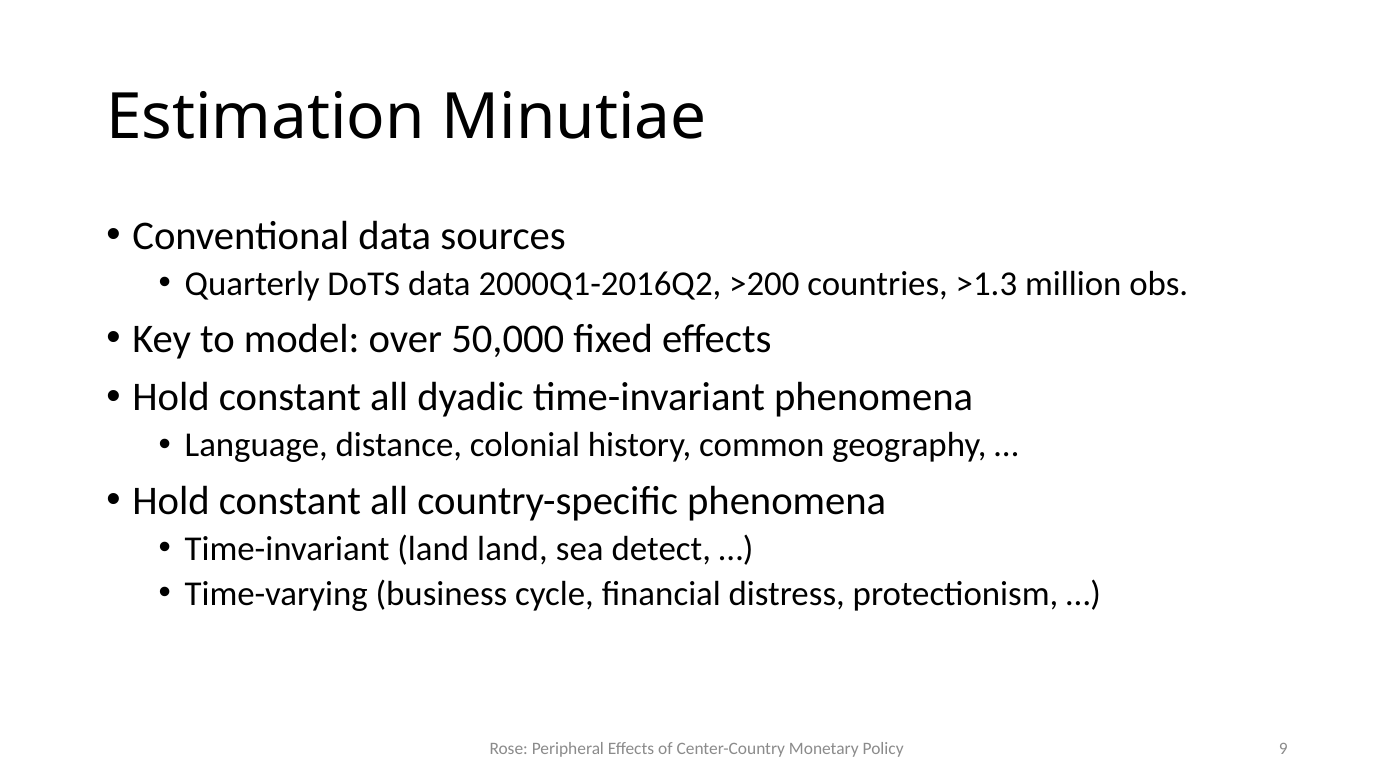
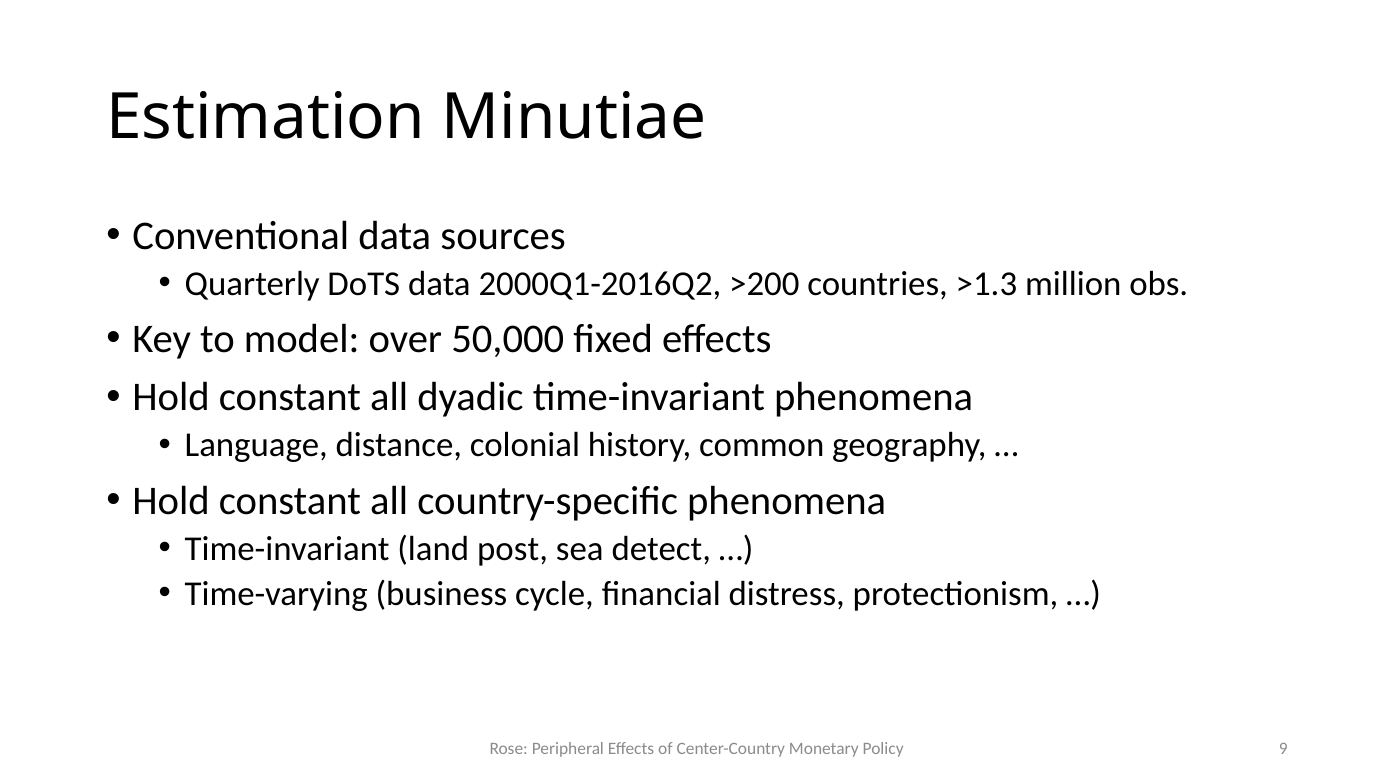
land land: land -> post (513, 549)
